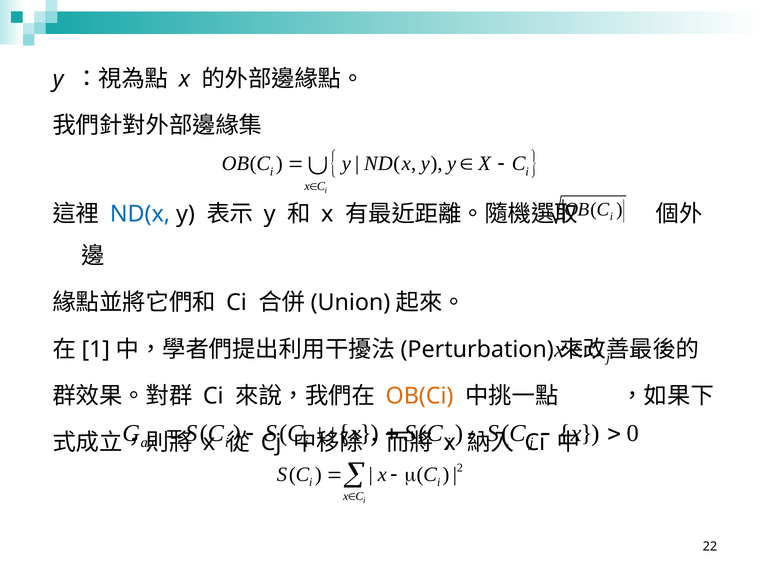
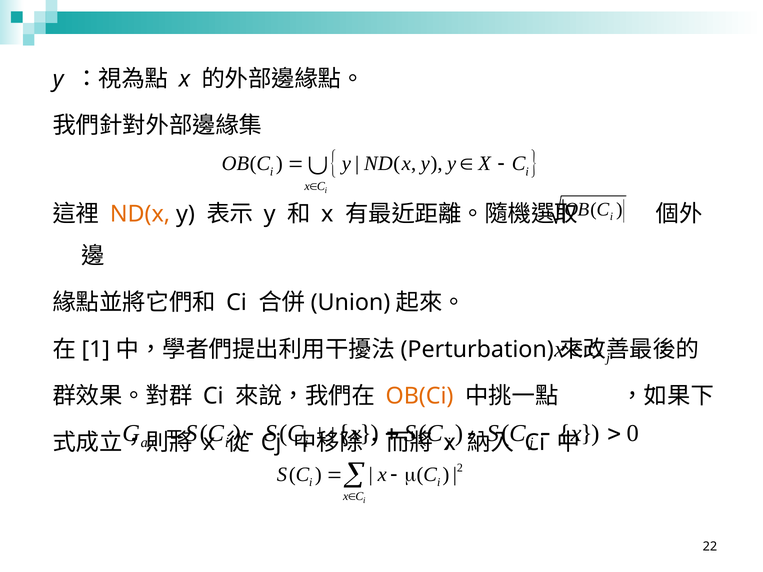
ND(x colour: blue -> orange (140, 214)
